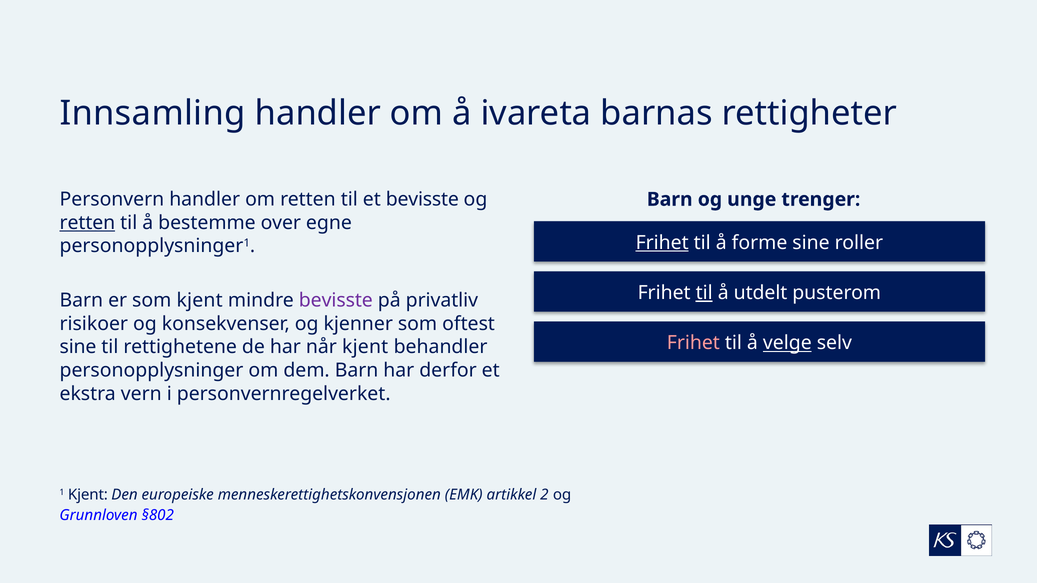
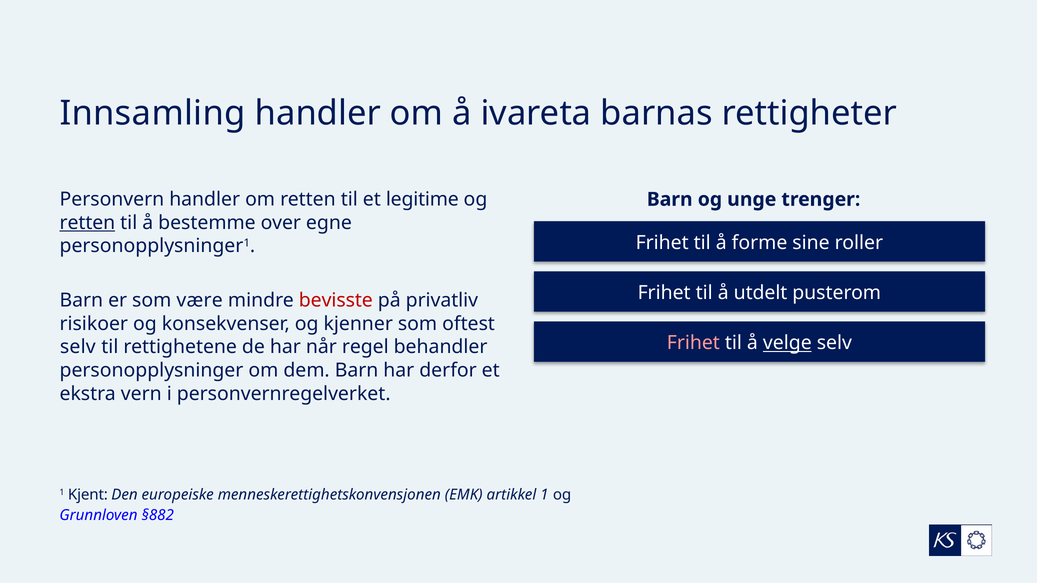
et bevisste: bevisste -> legitime (422, 199)
Frihet underline: present -> none (662, 243)
til underline: present -> none (704, 293)
som kjent: kjent -> være (200, 301)
bevisste colour: purple -> red (336, 301)
sine: sine -> selv (78, 347)
når kjent: kjent -> regel (365, 347)
artikkel 2: 2 -> 1 (544, 495)
§802: §802 -> §882 (158, 516)
